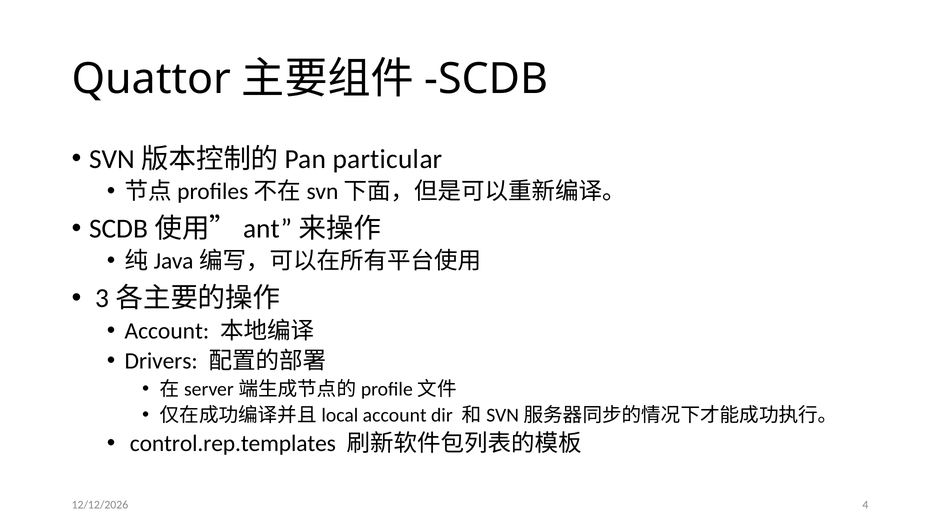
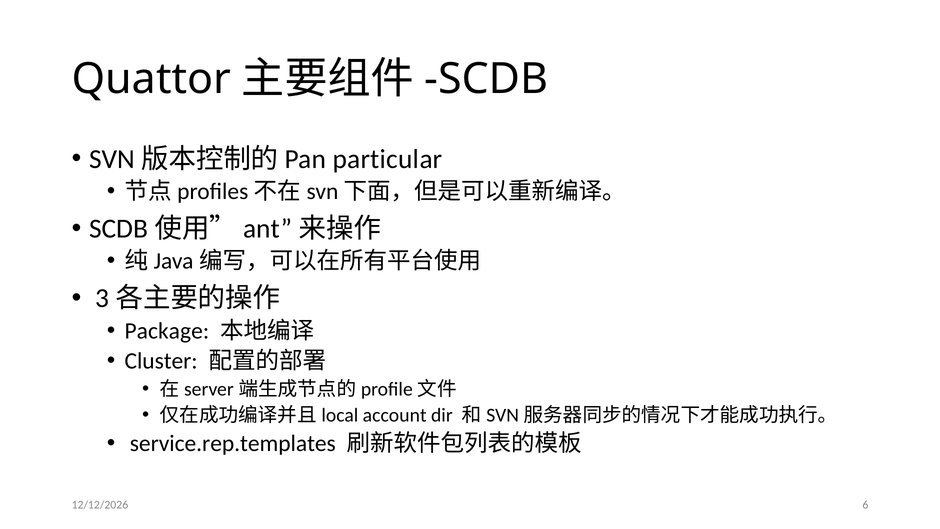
Account: Account -> Package (167, 331)
Drivers: Drivers -> Cluster (161, 361)
control.rep.templates: control.rep.templates -> service.rep.templates (233, 443)
4: 4 -> 6 (865, 505)
